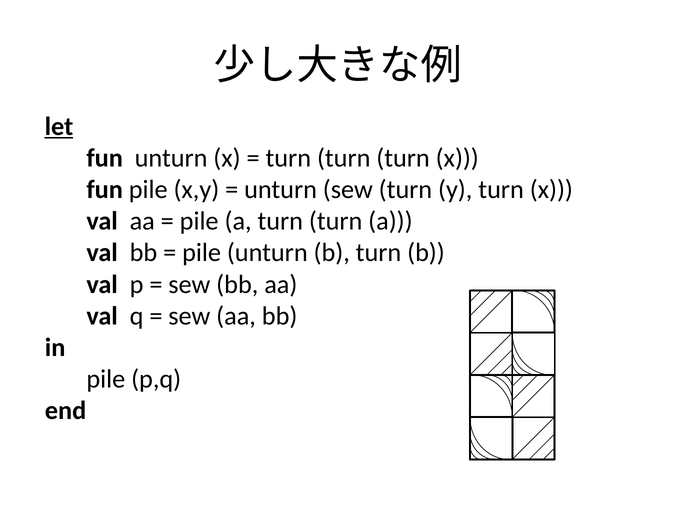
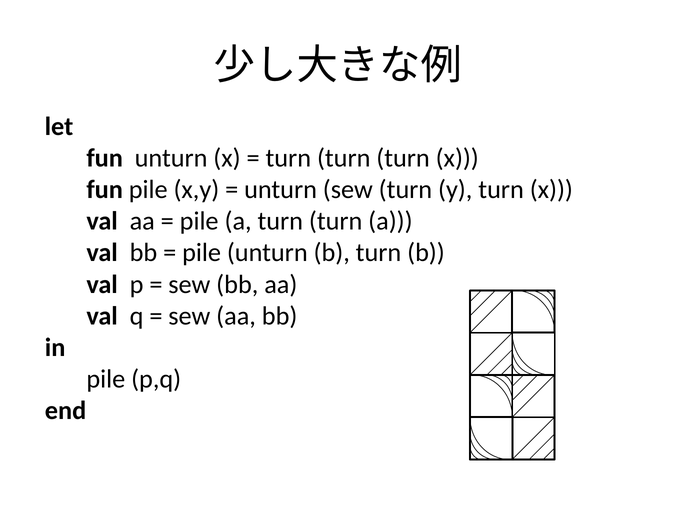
let underline: present -> none (59, 127)
